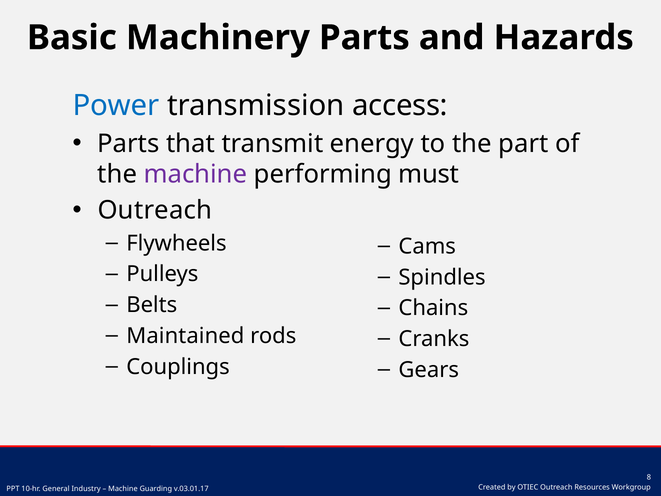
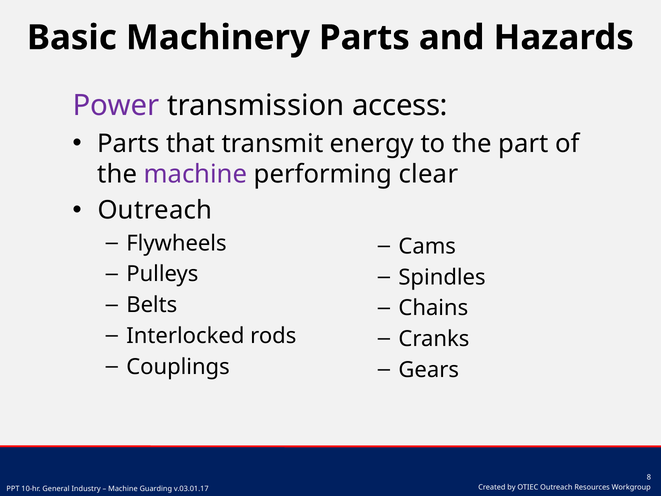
Power colour: blue -> purple (116, 106)
must: must -> clear (428, 174)
Maintained: Maintained -> Interlocked (185, 336)
